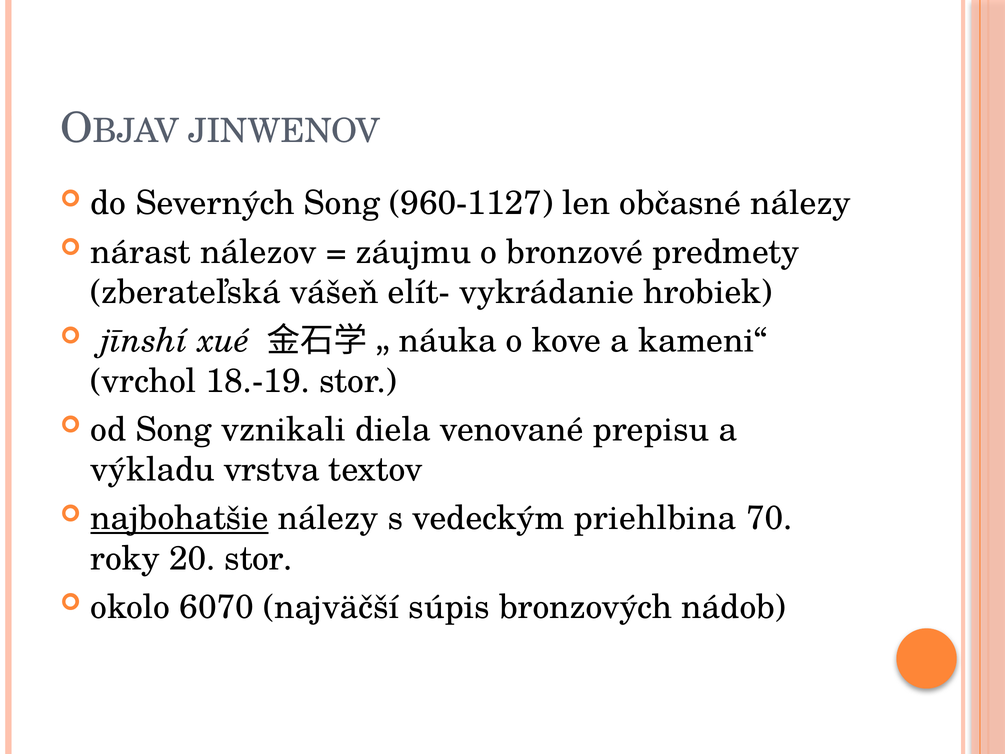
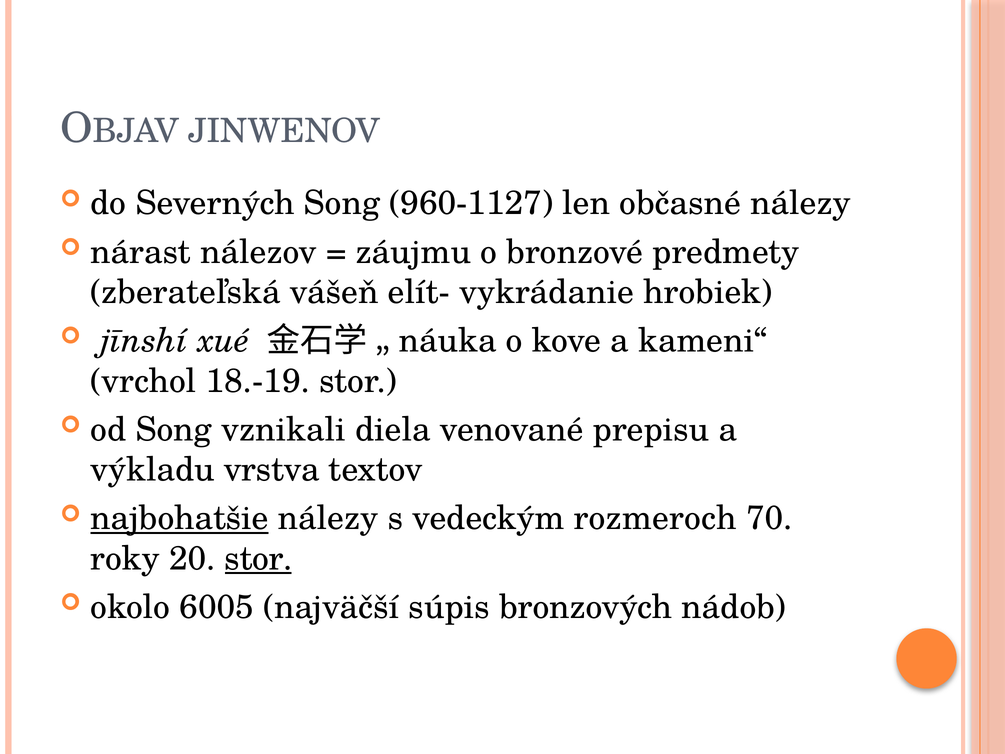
priehlbina: priehlbina -> rozmeroch (655, 518)
stor underline: none -> present (258, 558)
6070: 6070 -> 6005 (217, 607)
